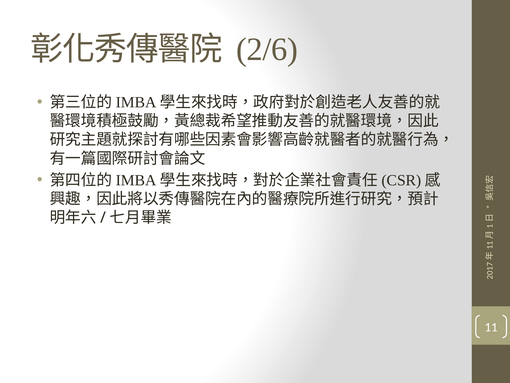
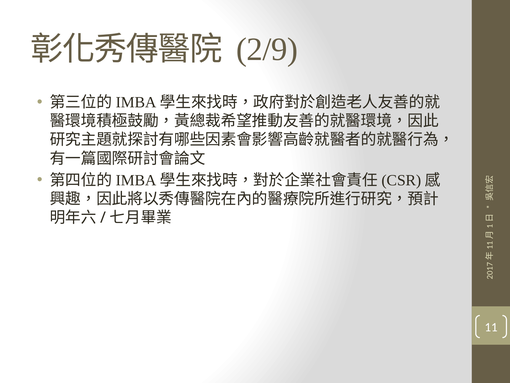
2/6: 2/6 -> 2/9 (267, 49)
